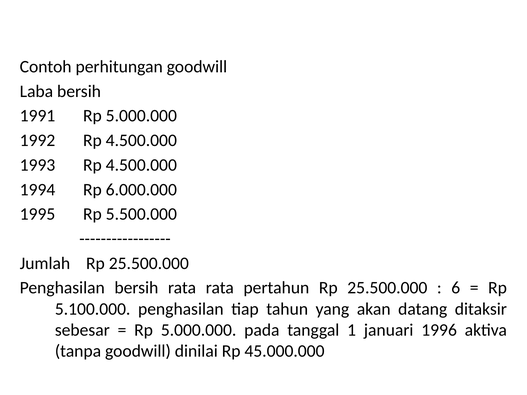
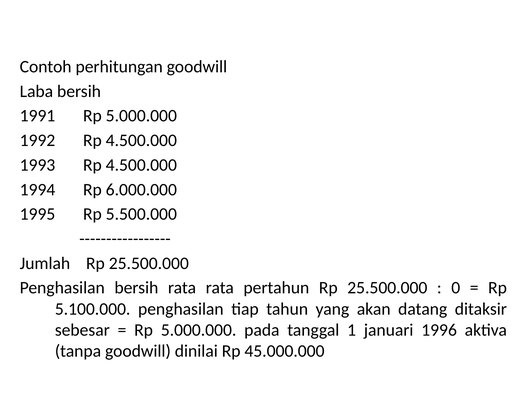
6: 6 -> 0 (456, 288)
